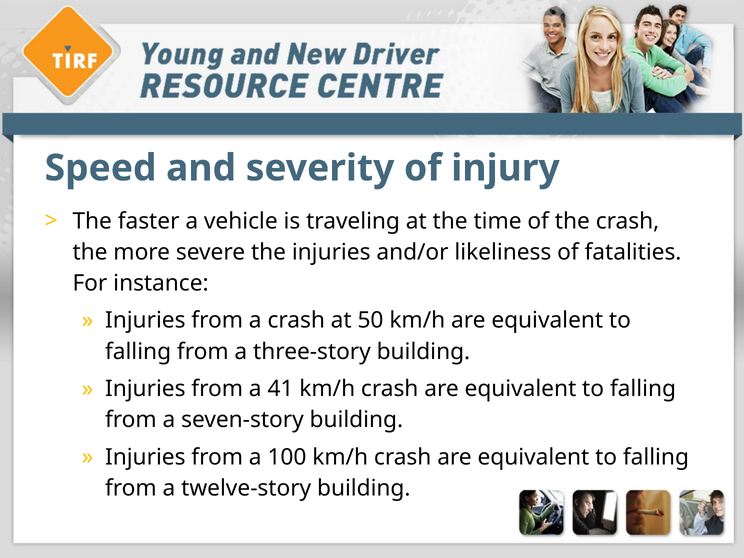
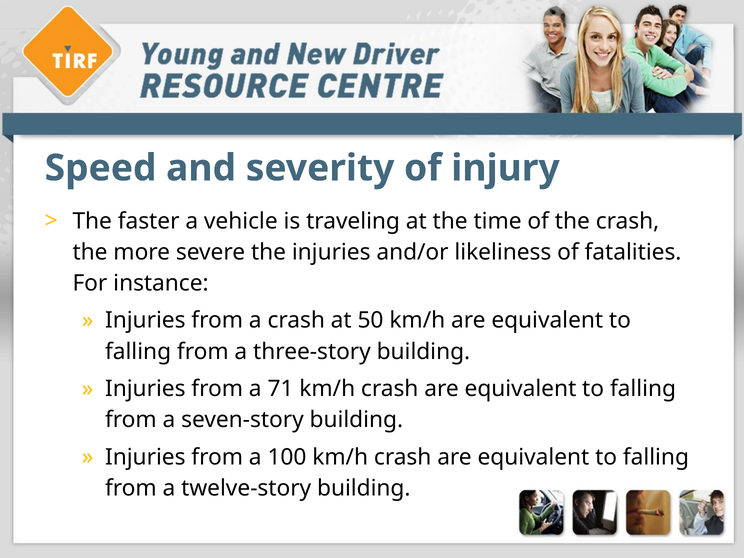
41: 41 -> 71 (281, 389)
